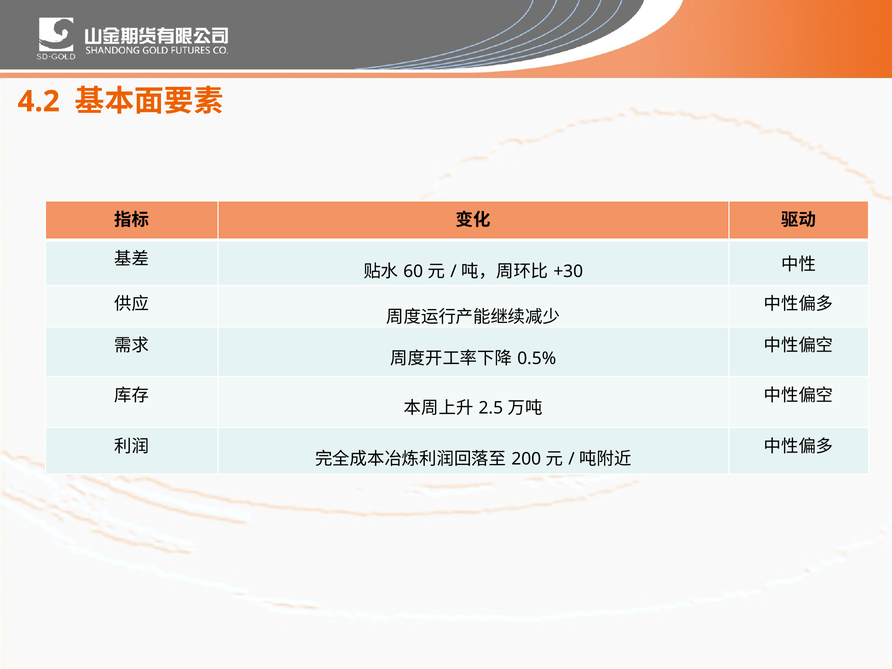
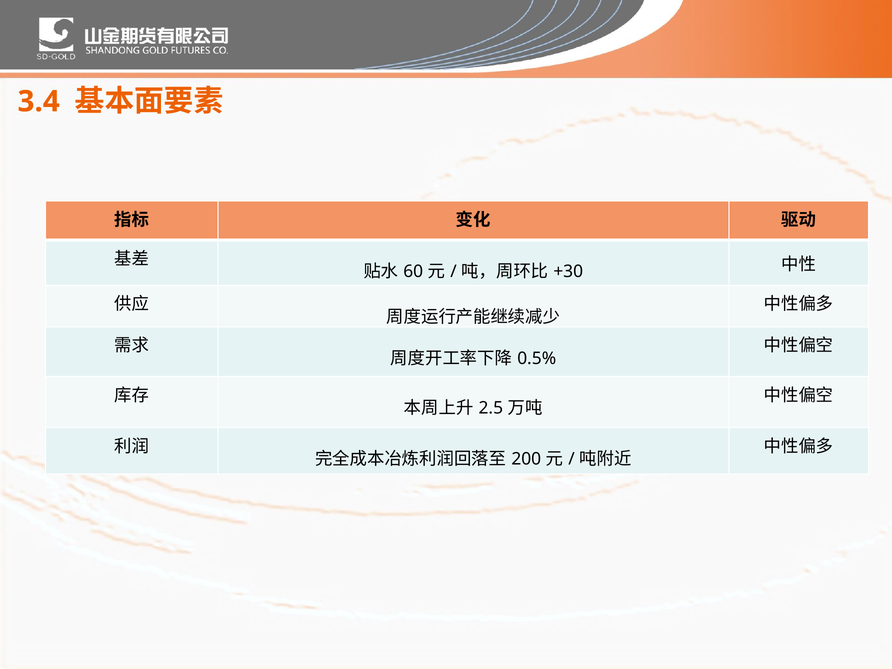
4.2: 4.2 -> 3.4 (39, 102)
